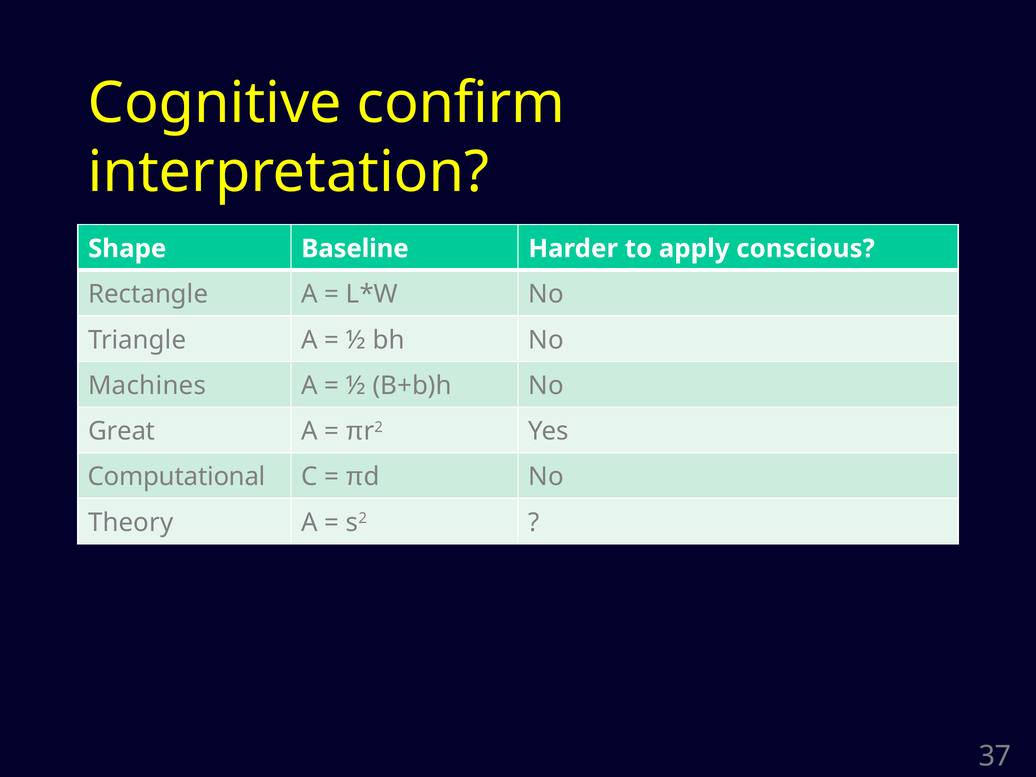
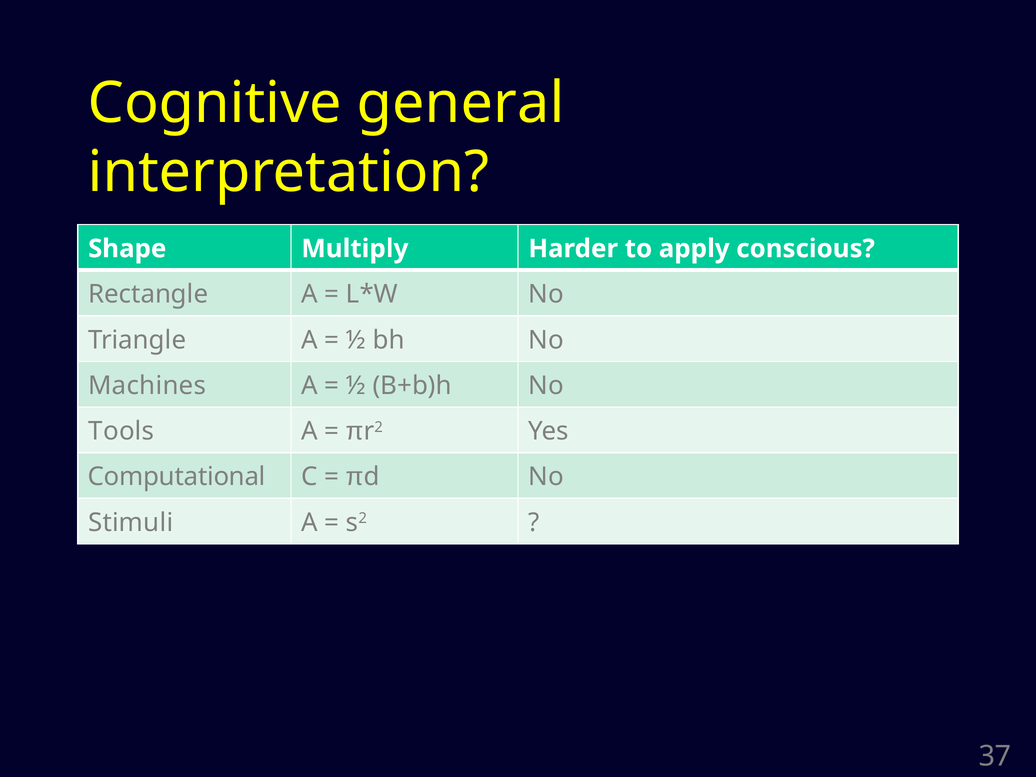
confirm: confirm -> general (461, 103)
Baseline: Baseline -> Multiply (355, 249)
Great: Great -> Tools (121, 431)
Theory: Theory -> Stimuli (131, 523)
